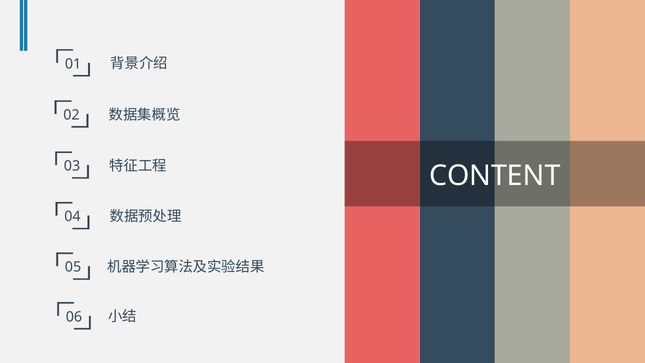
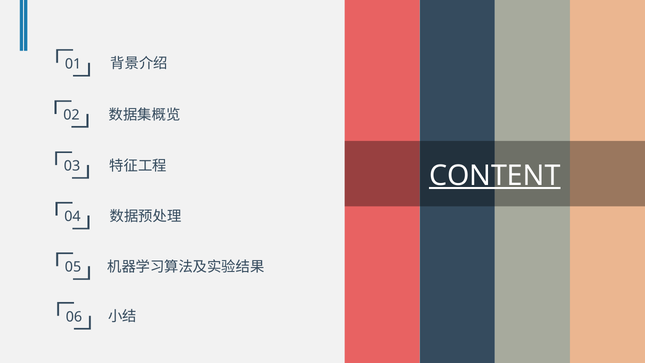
CONTENT underline: none -> present (495, 176)
